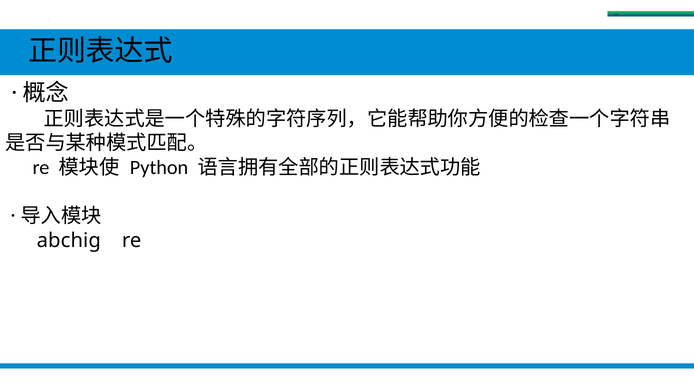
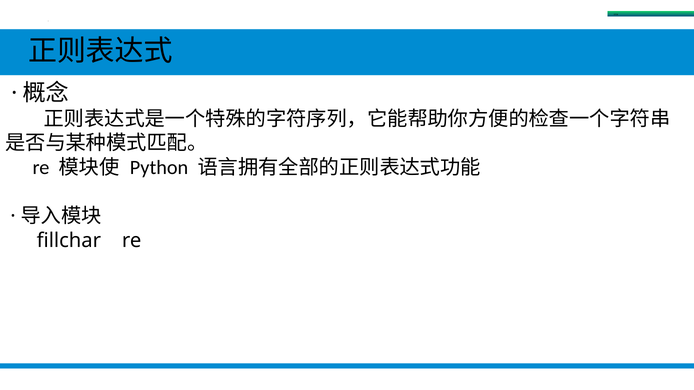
abchig: abchig -> fillchar (69, 241)
